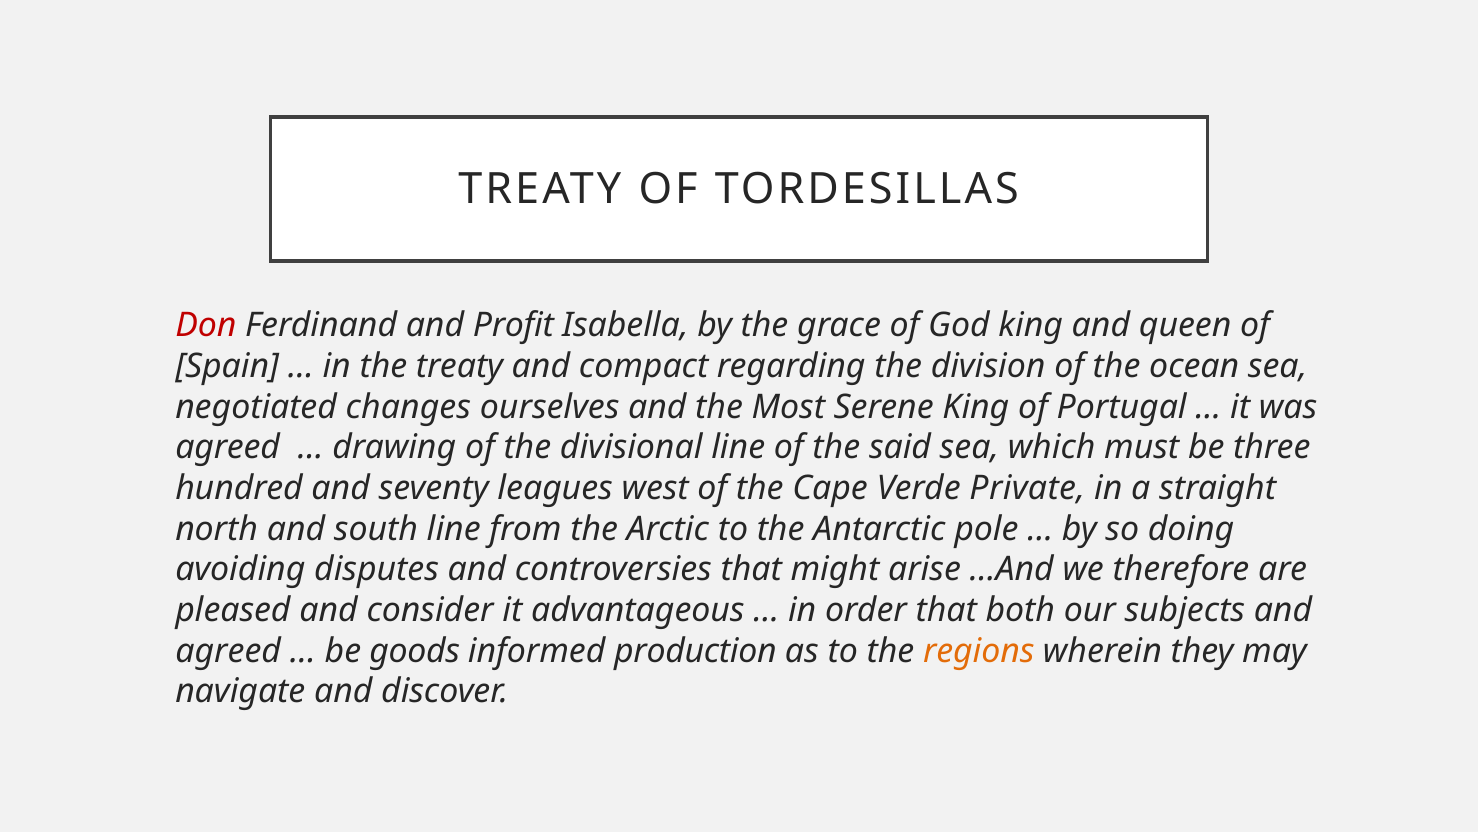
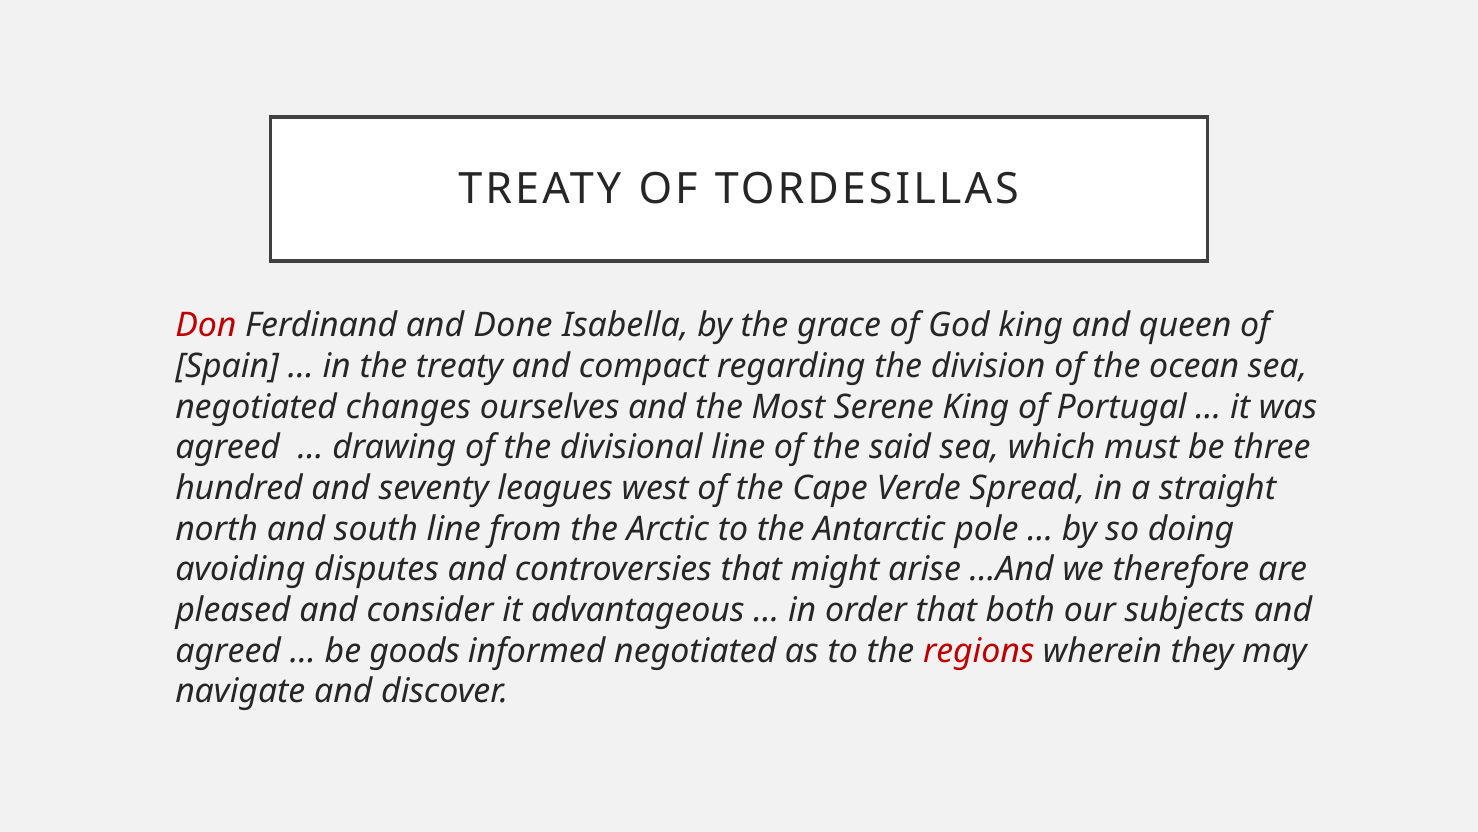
Profit: Profit -> Done (513, 326)
Private: Private -> Spread (1027, 488)
informed production: production -> negotiated (695, 651)
regions colour: orange -> red (979, 651)
